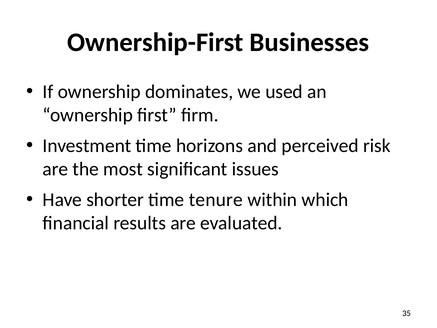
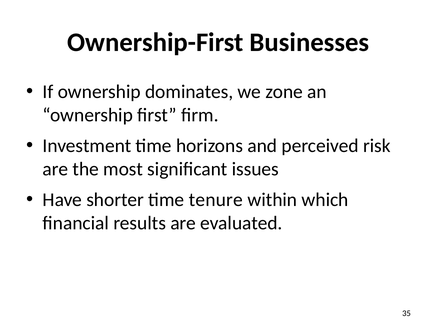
used: used -> zone (284, 92)
